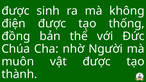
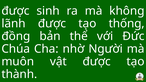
điện: điện -> lãnh (14, 24)
